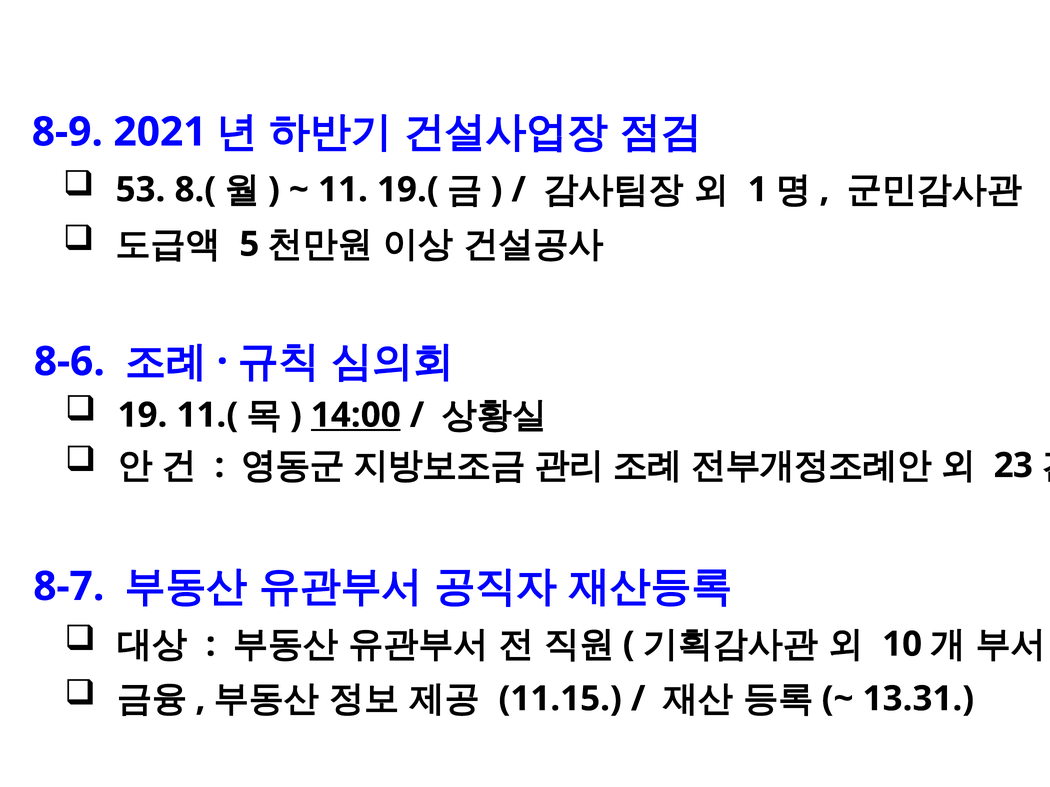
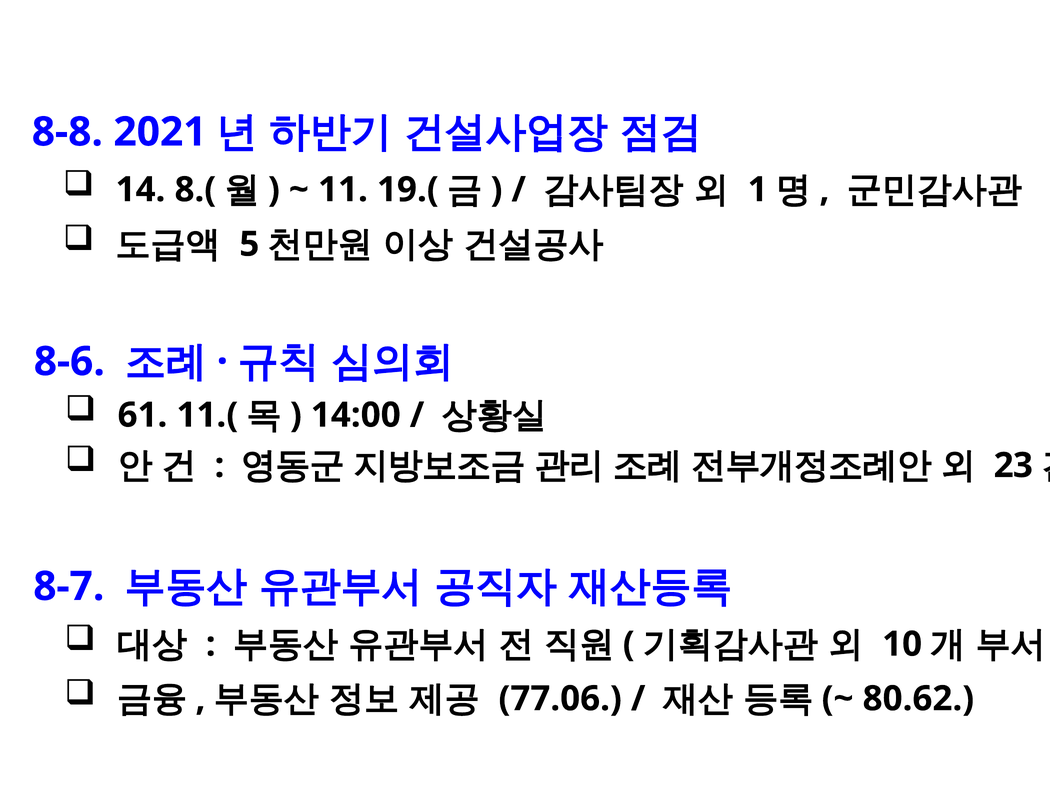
8-9: 8-9 -> 8-8 (67, 132)
53: 53 -> 14 (140, 190)
19: 19 -> 61 (142, 415)
14:00 underline: present -> none (356, 415)
11.15: 11.15 -> 77.06 (560, 699)
13.31: 13.31 -> 80.62 (918, 699)
